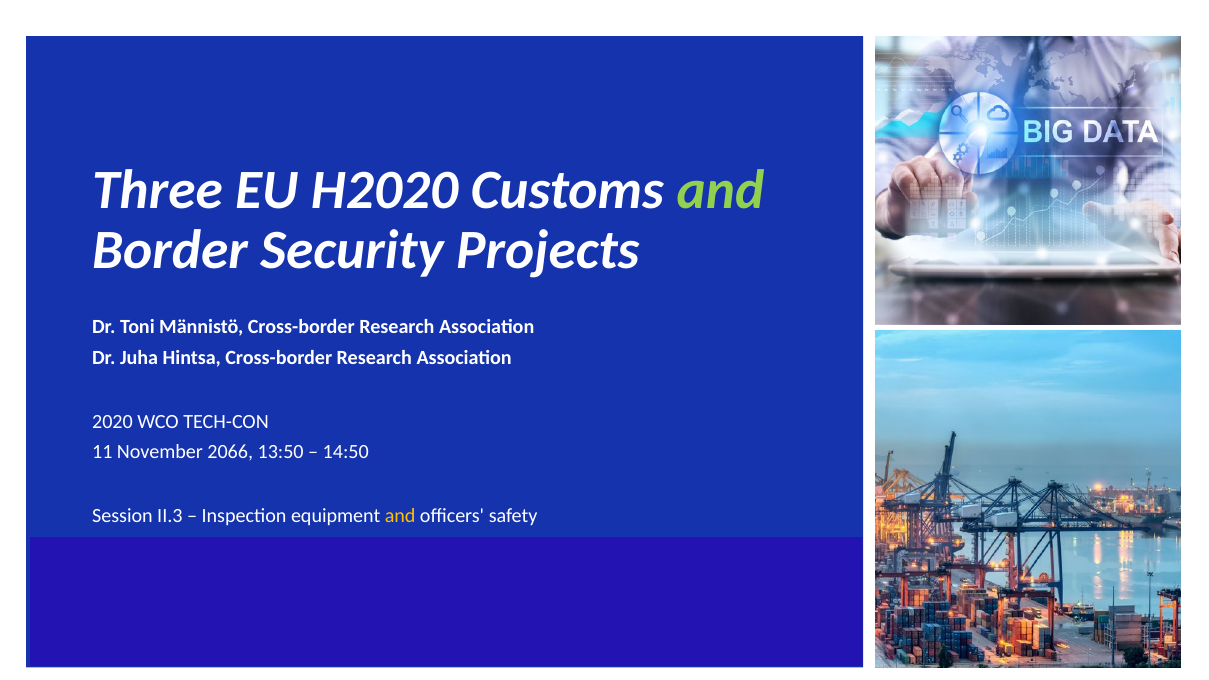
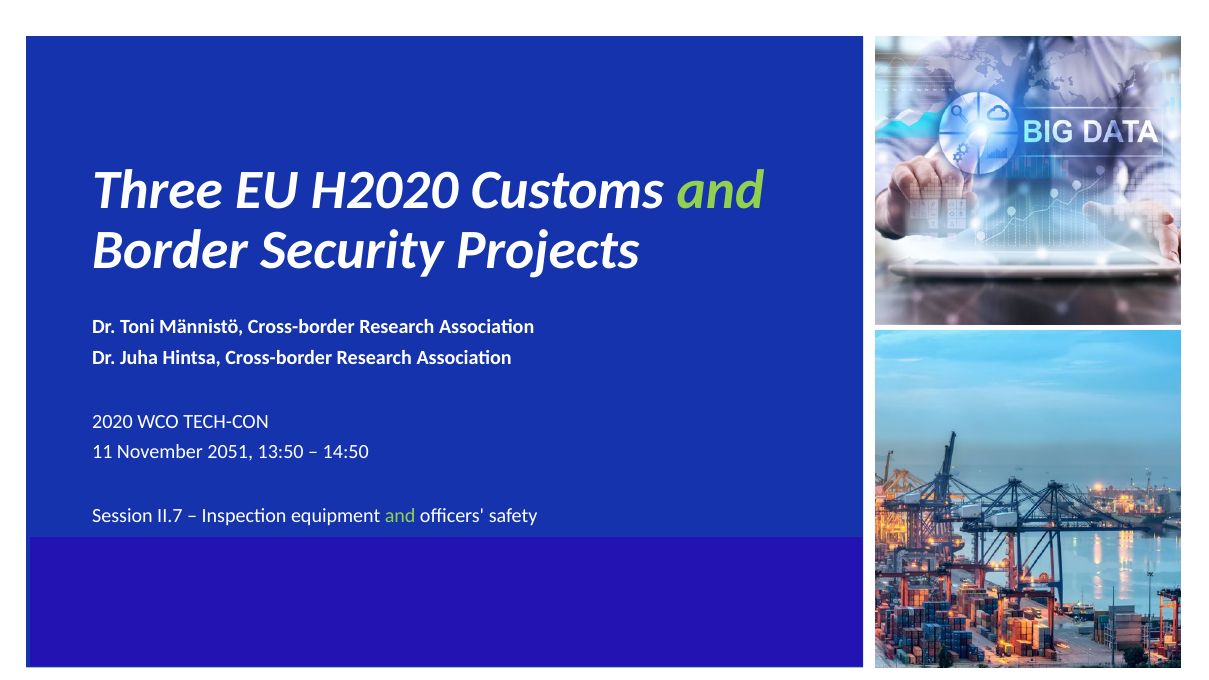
2066: 2066 -> 2051 (230, 452)
II.3: II.3 -> II.7 (170, 516)
and colour: yellow -> light green (400, 516)
